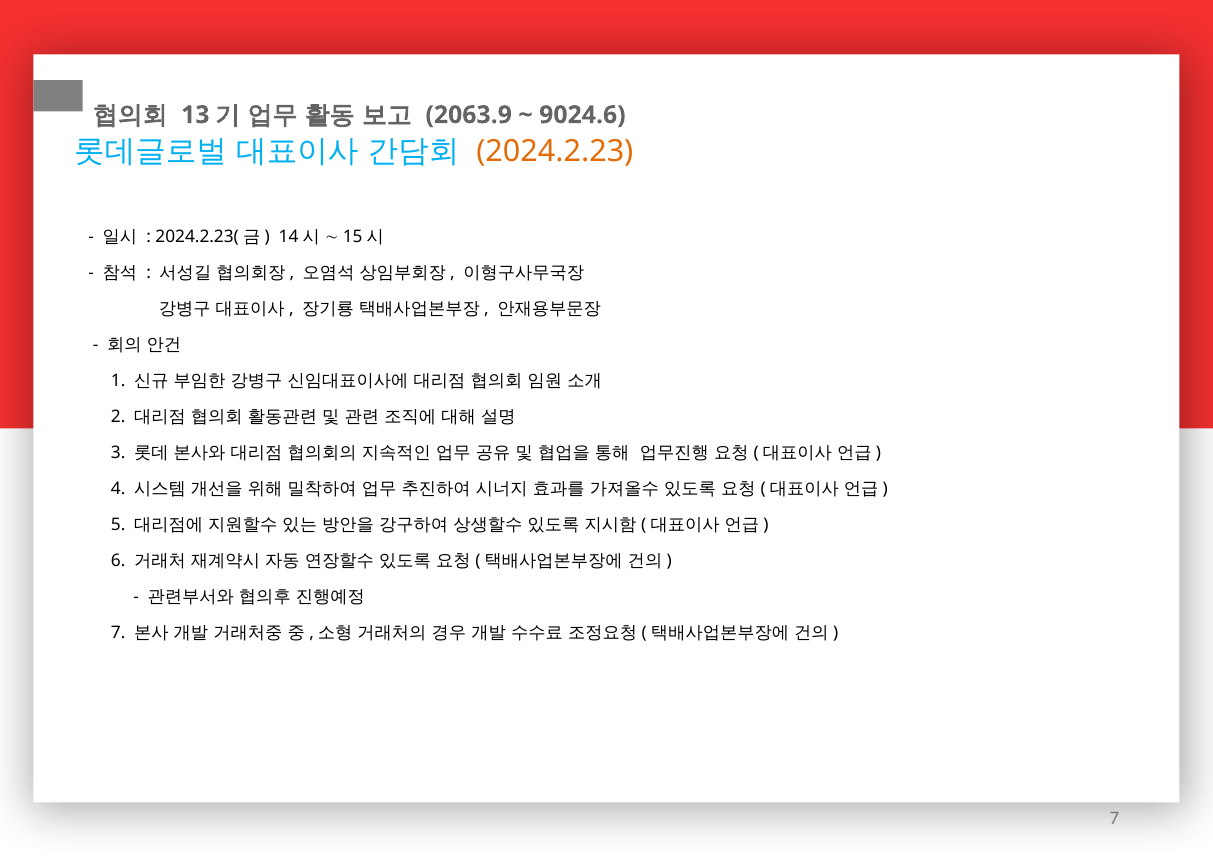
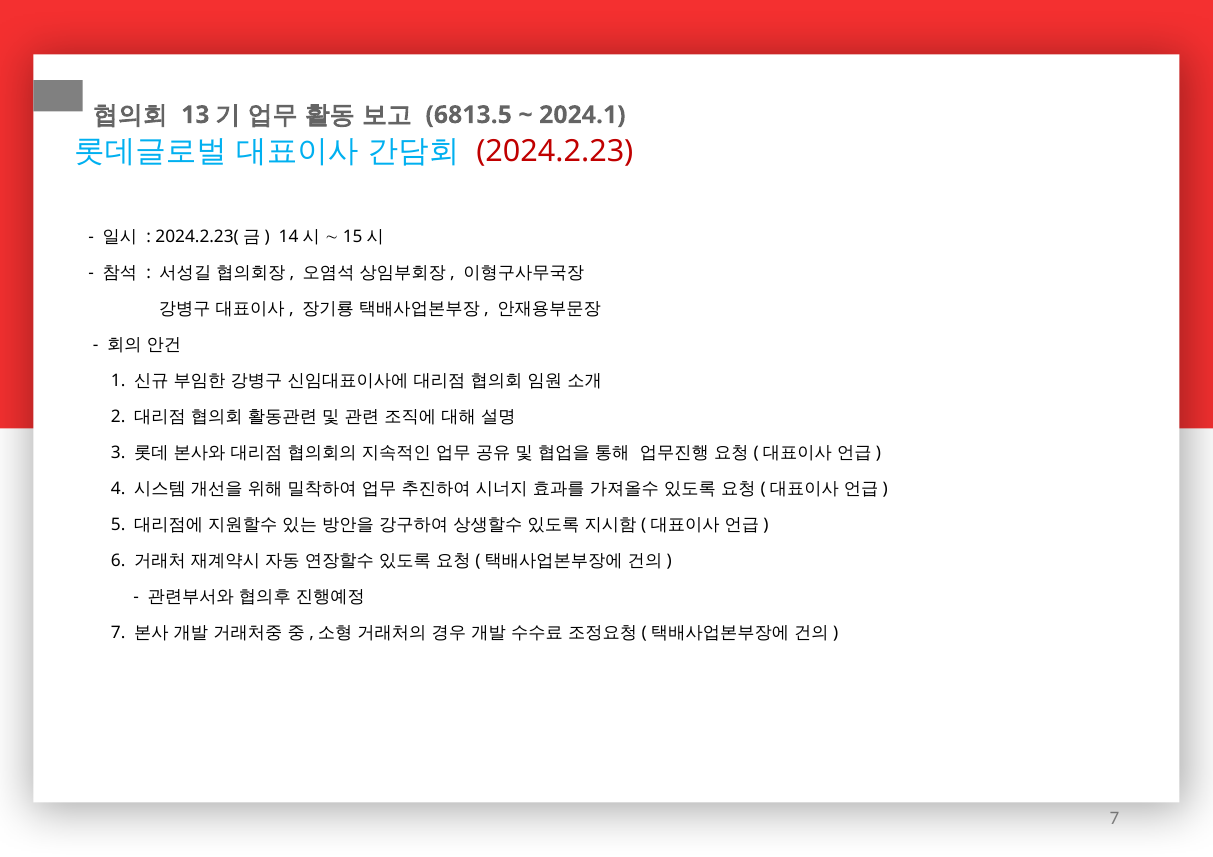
2063.9: 2063.9 -> 6813.5 (469, 115)
9024.6: 9024.6 -> 2024.1 (582, 115)
2024.2.23 colour: orange -> red (555, 151)
